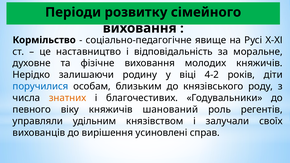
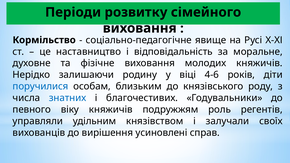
4-2: 4-2 -> 4-6 (212, 75)
знатних colour: orange -> blue (67, 98)
шанований: шанований -> подружжям (170, 110)
